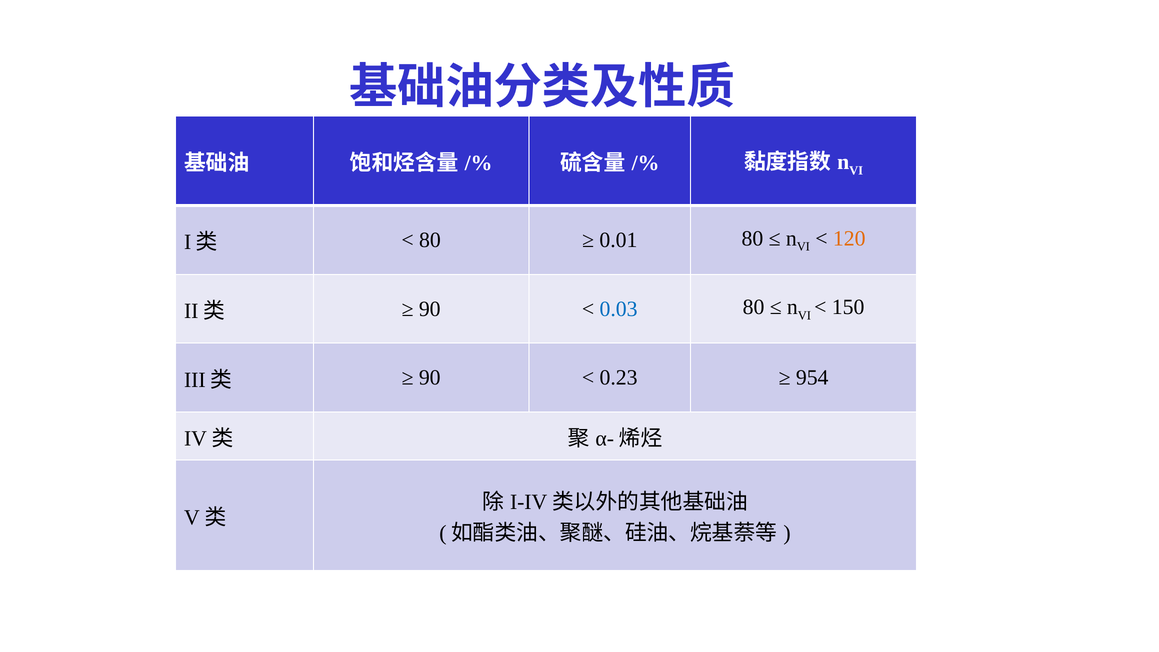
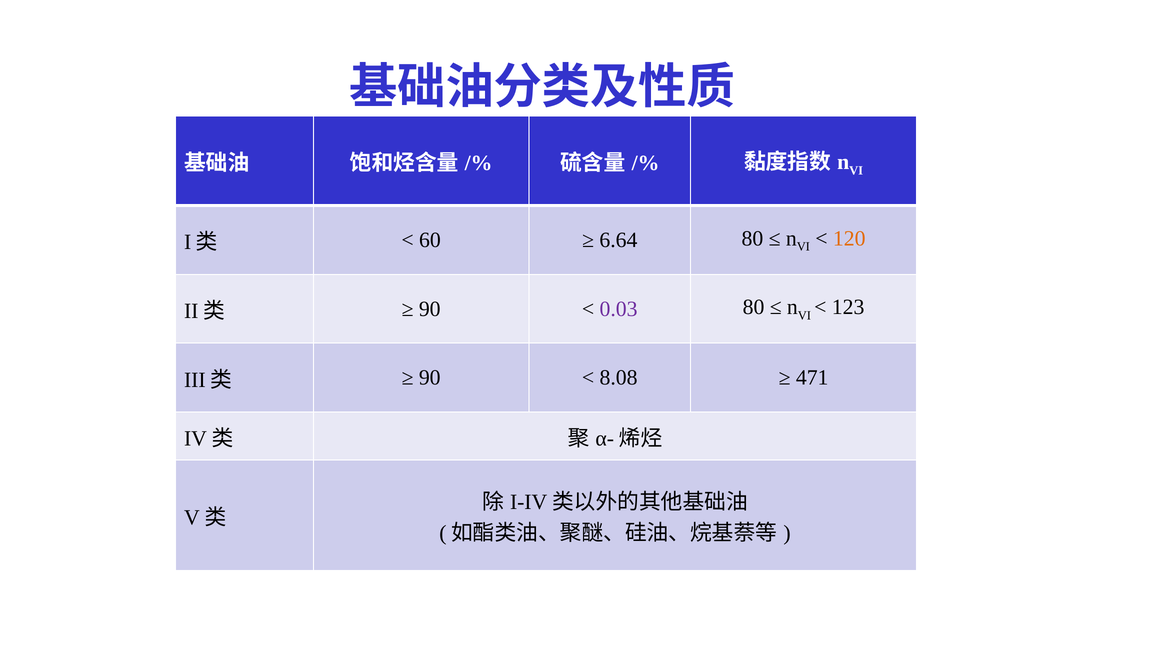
80: 80 -> 60 (430, 240)
0.01: 0.01 -> 6.64 (618, 240)
0.03 colour: blue -> purple (619, 309)
150: 150 -> 123 (848, 307)
0.23: 0.23 -> 8.08 (619, 378)
954: 954 -> 471 (812, 378)
